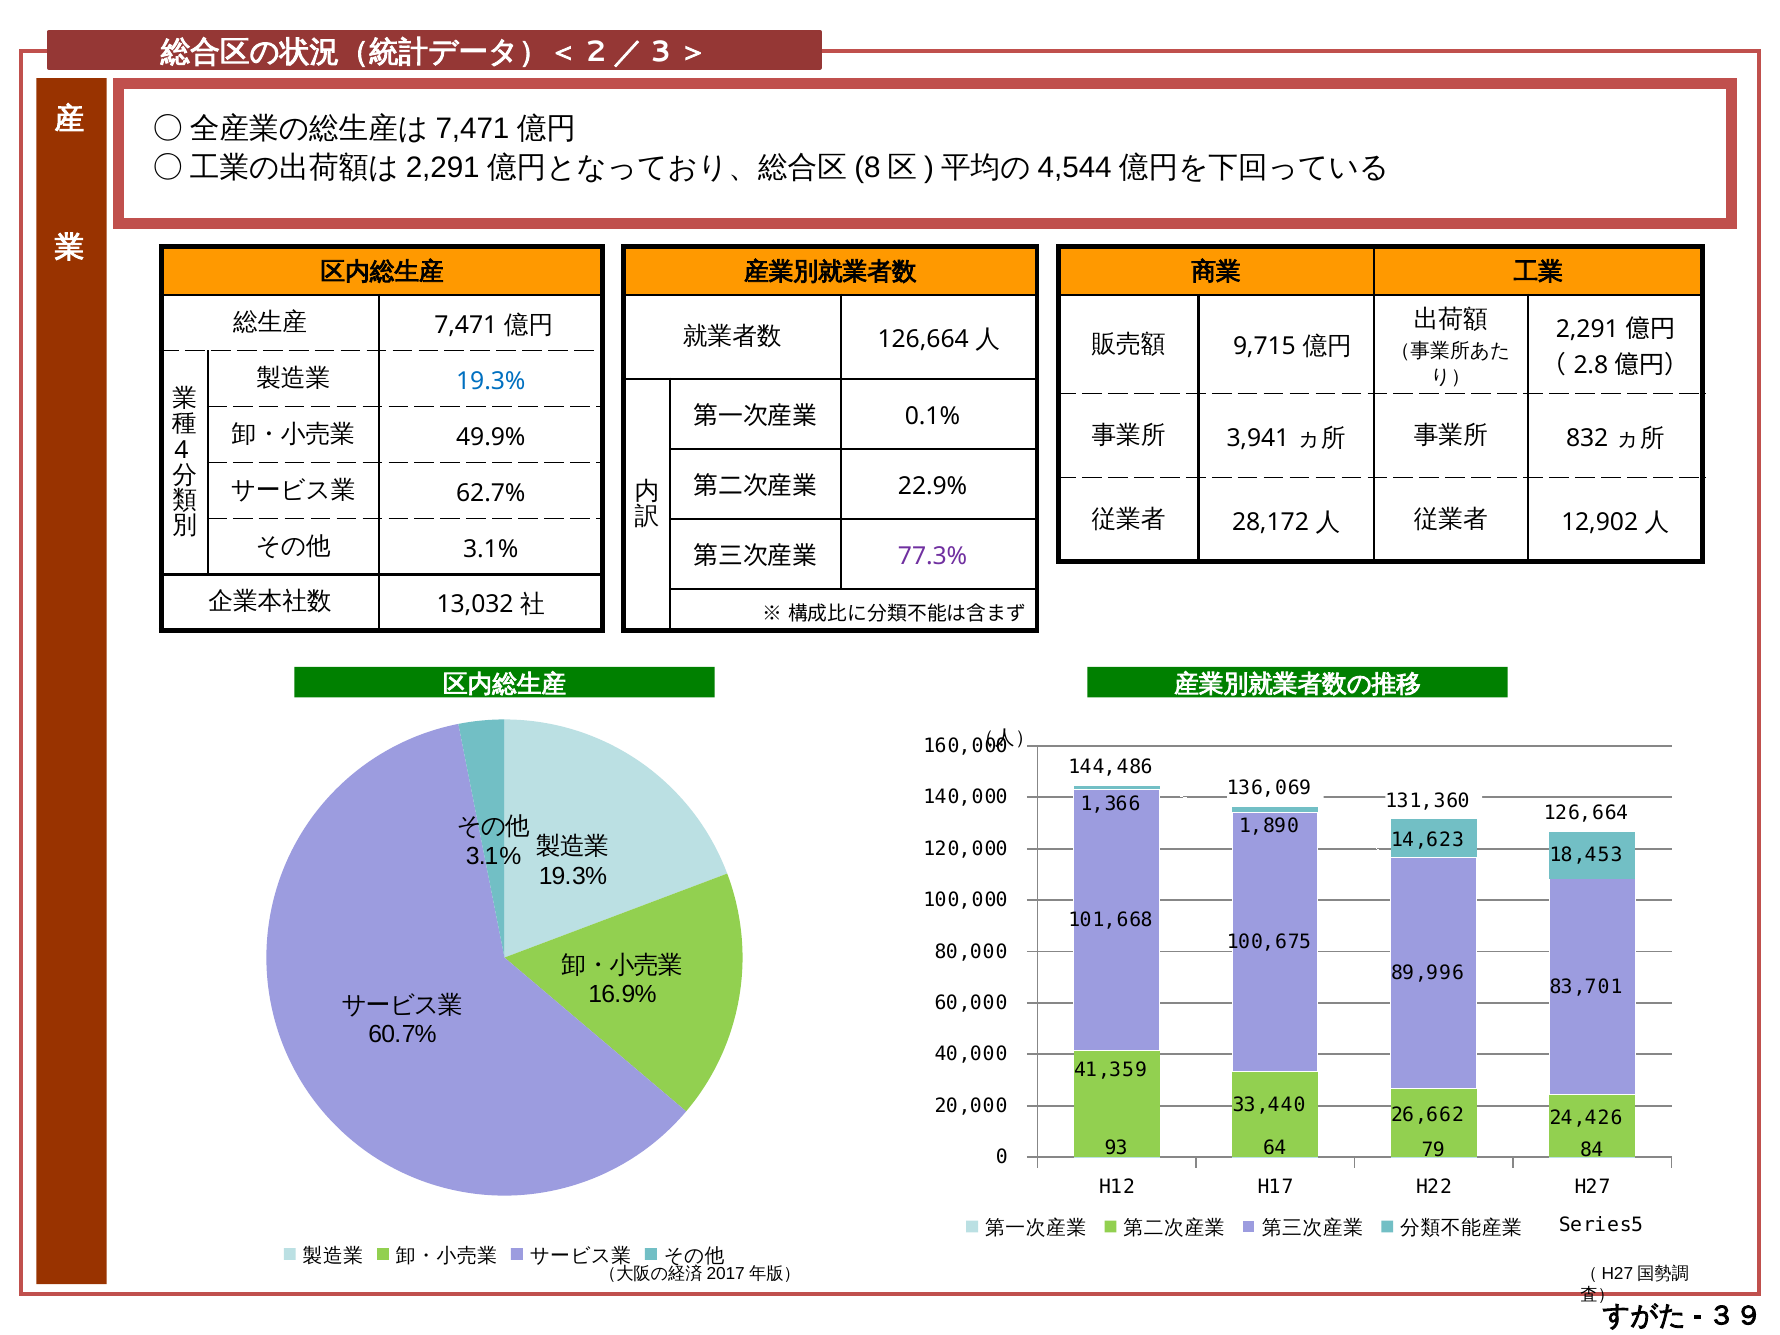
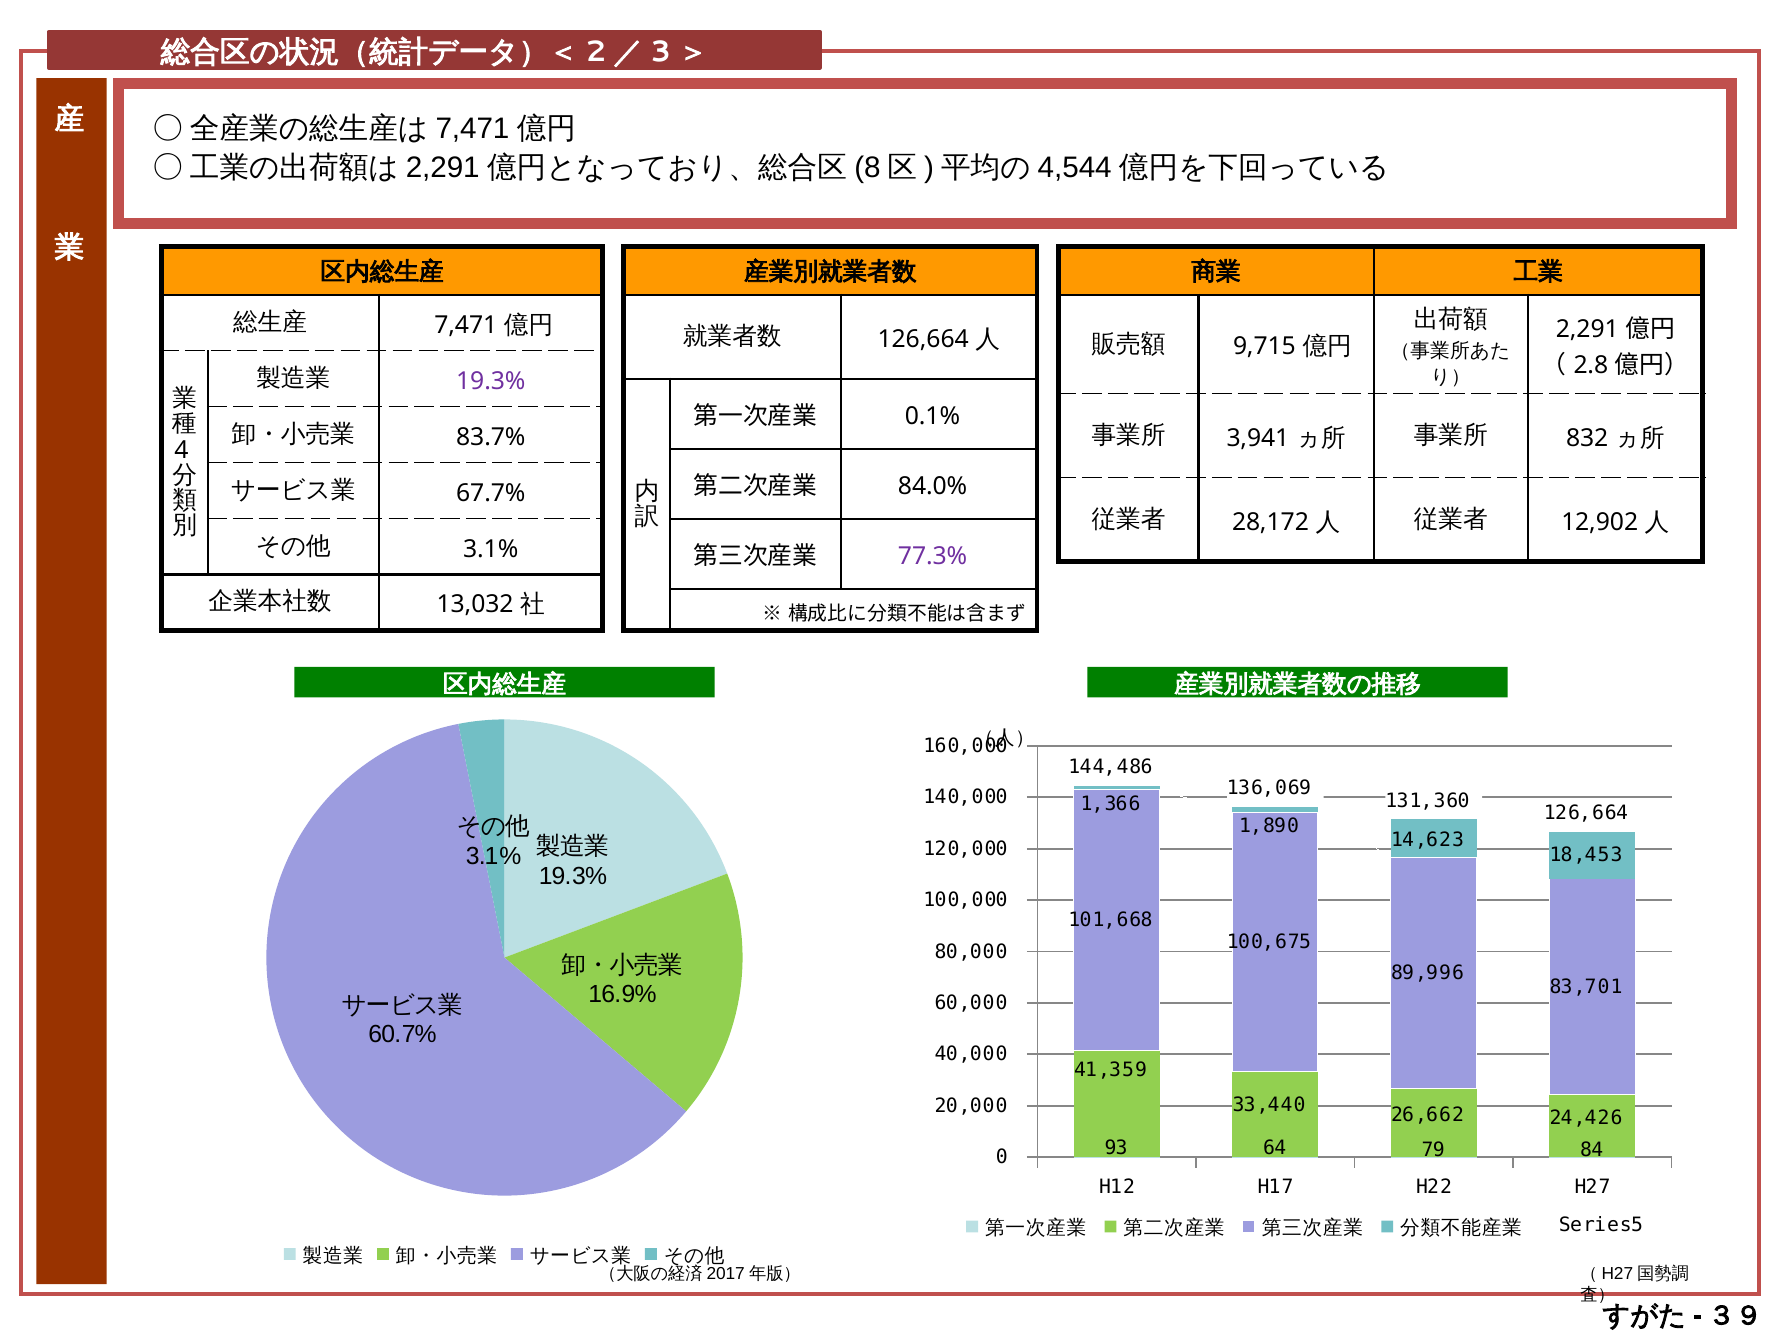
19.3% colour: blue -> purple (491, 381)
49.9%: 49.9% -> 83.7% (491, 437)
22.9%: 22.9% -> 84.0% (933, 486)
62.7%: 62.7% -> 67.7% (491, 493)
